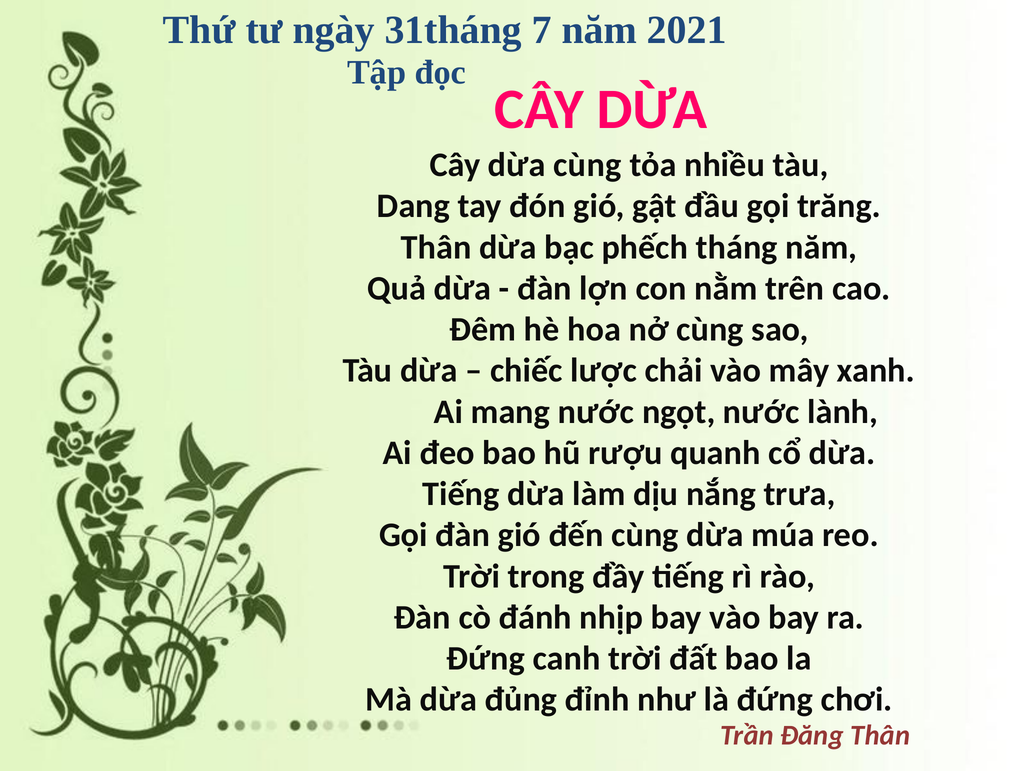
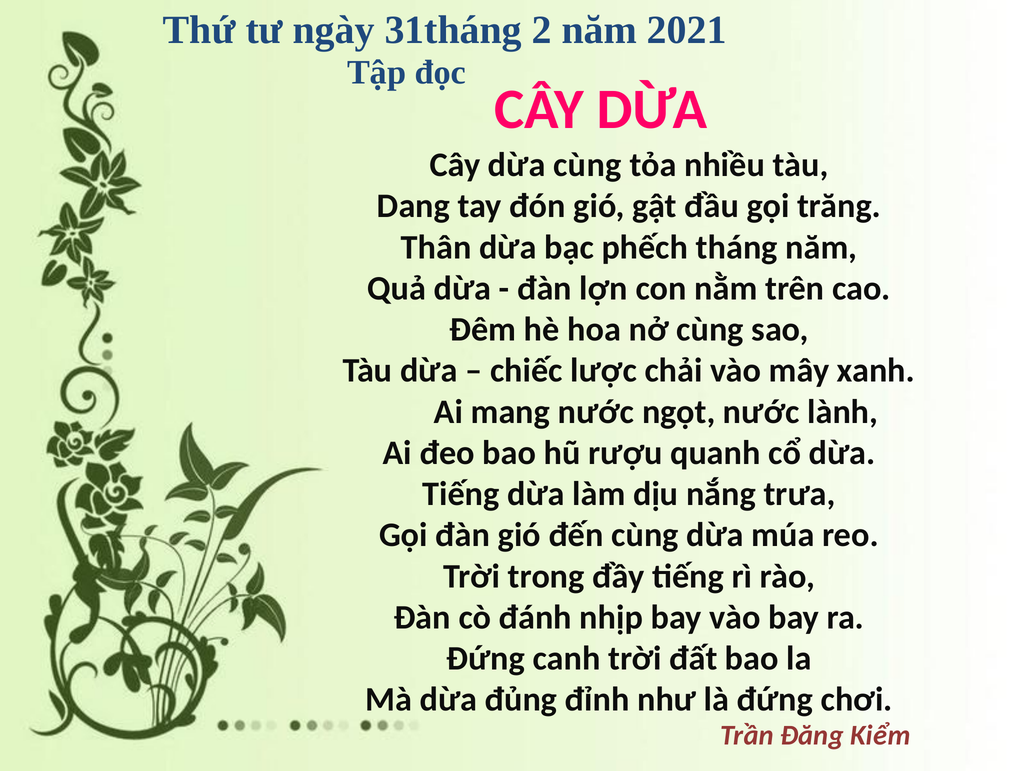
7: 7 -> 2 (542, 30)
Đăng Thân: Thân -> Kiểm (880, 735)
